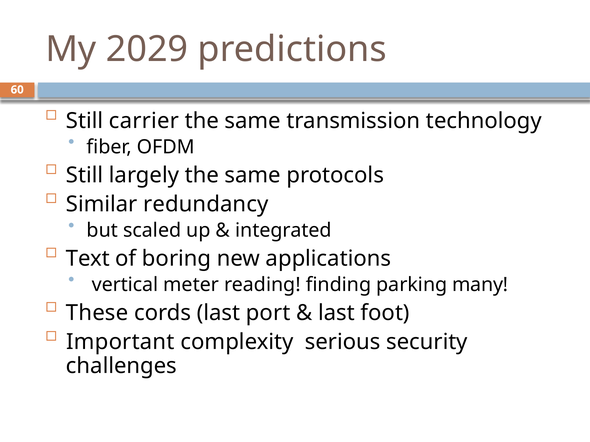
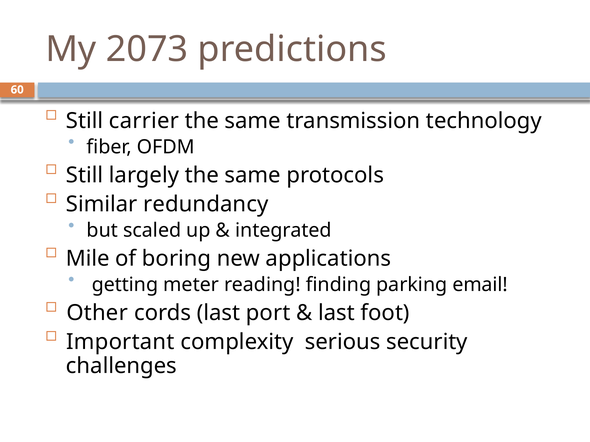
2029: 2029 -> 2073 (147, 49)
Text: Text -> Mile (88, 259)
vertical: vertical -> getting (125, 285)
many: many -> email (480, 285)
These: These -> Other (97, 313)
